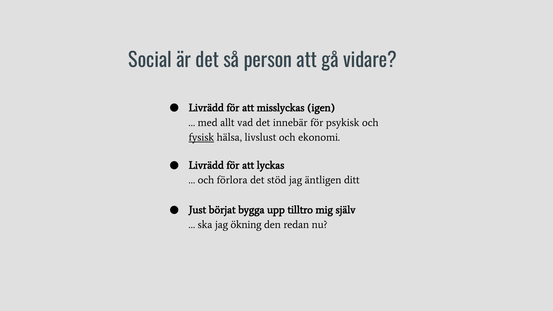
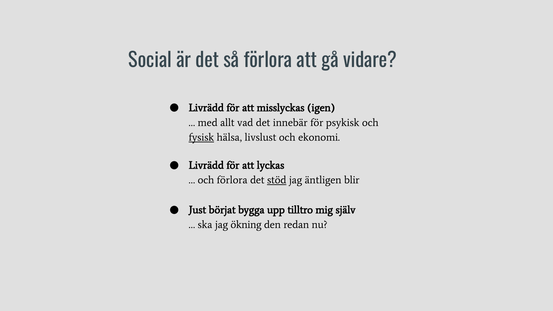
så person: person -> förlora (268, 61)
stöd underline: none -> present (277, 180)
ditt: ditt -> blir (352, 180)
